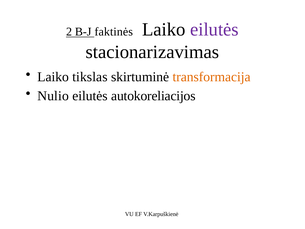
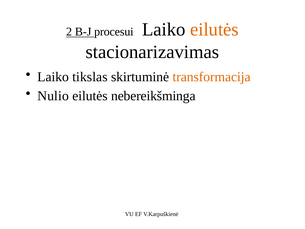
faktinės: faktinės -> procesui (114, 32)
eilutės colour: purple -> orange (214, 30)
autokoreliacijos: autokoreliacijos -> nebereikšminga (153, 96)
